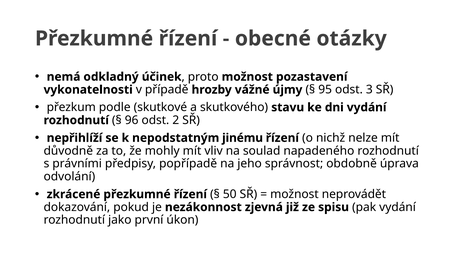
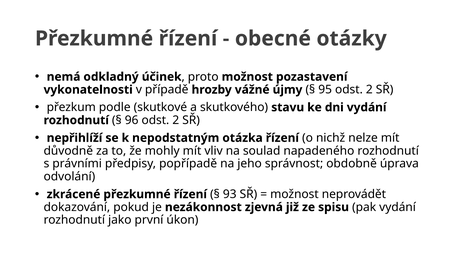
95 odst 3: 3 -> 2 (369, 90)
jinému: jinému -> otázka (243, 138)
50: 50 -> 93 (230, 194)
